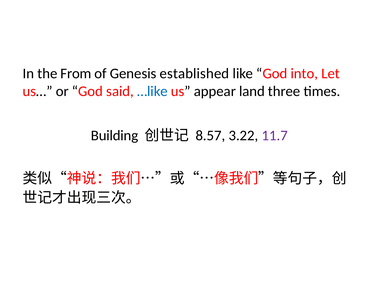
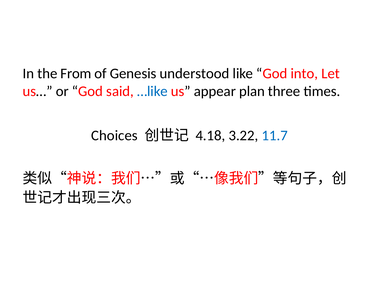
established: established -> understood (195, 74)
land: land -> plan (252, 91)
Building: Building -> Choices (114, 136)
8.57: 8.57 -> 4.18 (210, 136)
11.7 colour: purple -> blue (275, 136)
